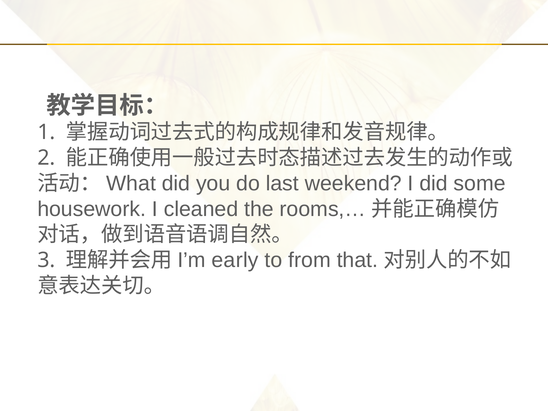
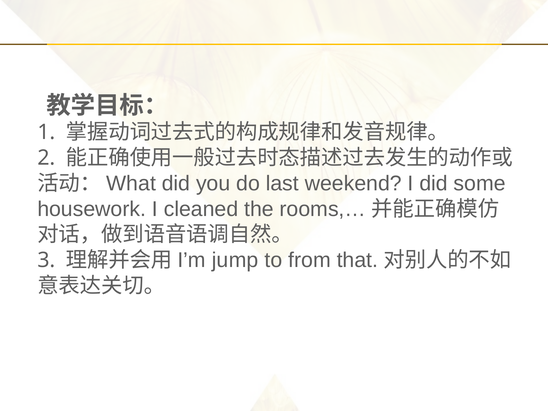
early: early -> jump (235, 260)
